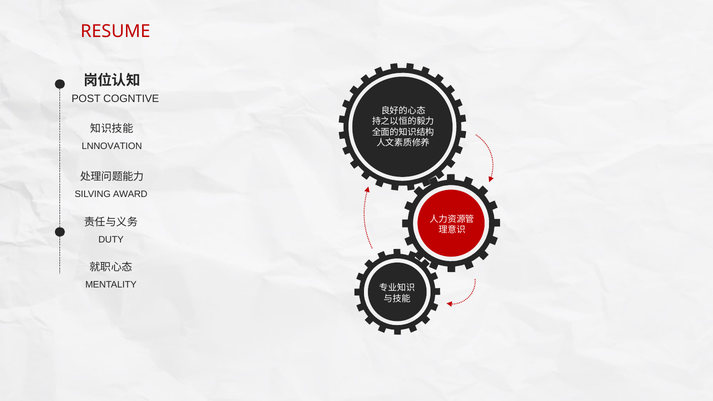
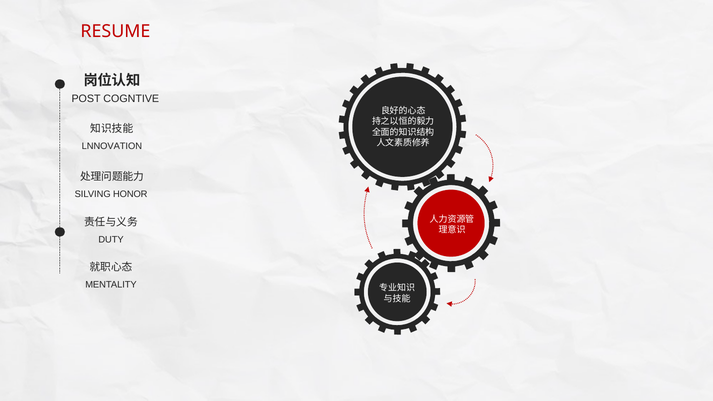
AWARD: AWARD -> HONOR (130, 194)
